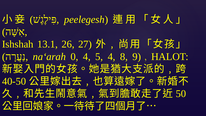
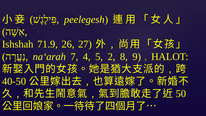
13.1: 13.1 -> 71.9 (48, 44)
0: 0 -> 7 (74, 57)
5 4: 4 -> 2 (112, 57)
